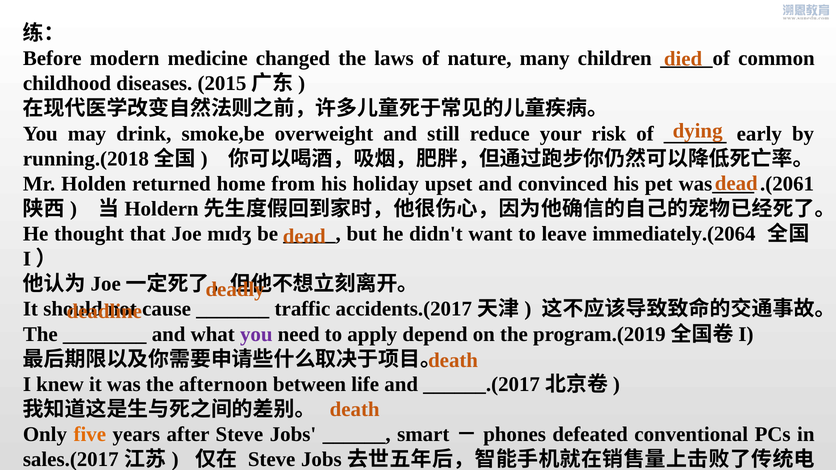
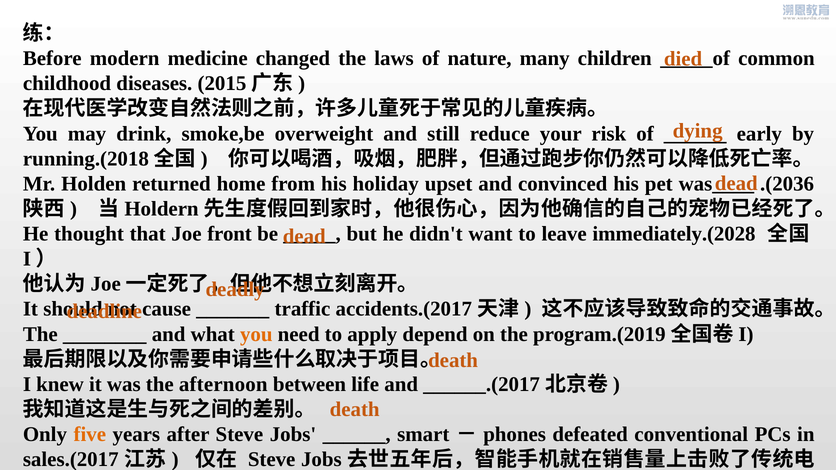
.(2061: .(2061 -> .(2036 (787, 184)
mɪdʒ: mɪdʒ -> front (230, 234)
immediately.(2064: immediately.(2064 -> immediately.(2028 (674, 234)
you colour: purple -> orange (256, 334)
